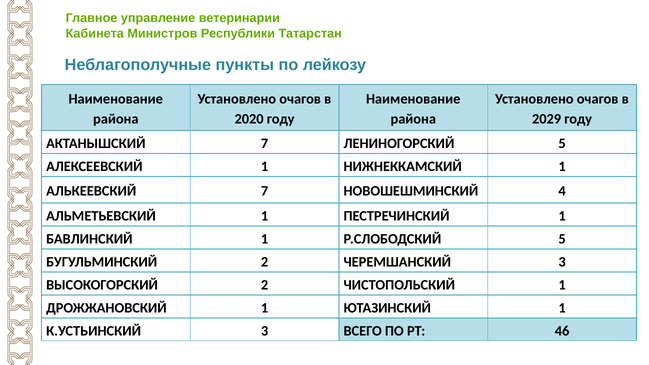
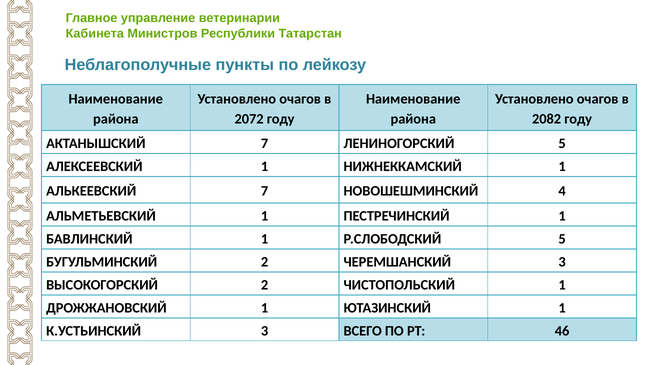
2020: 2020 -> 2072 (249, 119)
2029: 2029 -> 2082 (547, 119)
